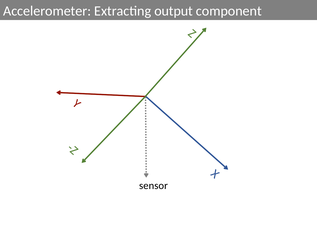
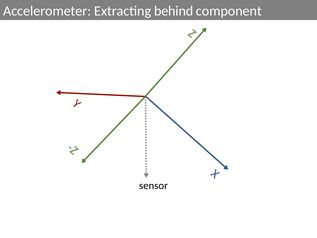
output: output -> behind (174, 11)
